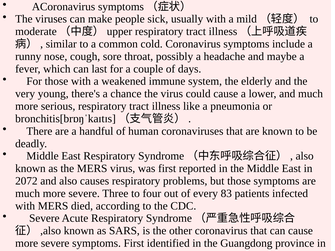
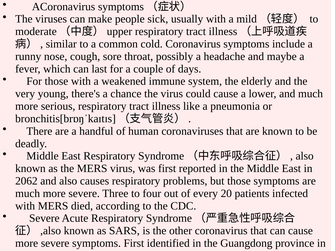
2072: 2072 -> 2062 (26, 181)
83: 83 -> 20 (226, 194)
